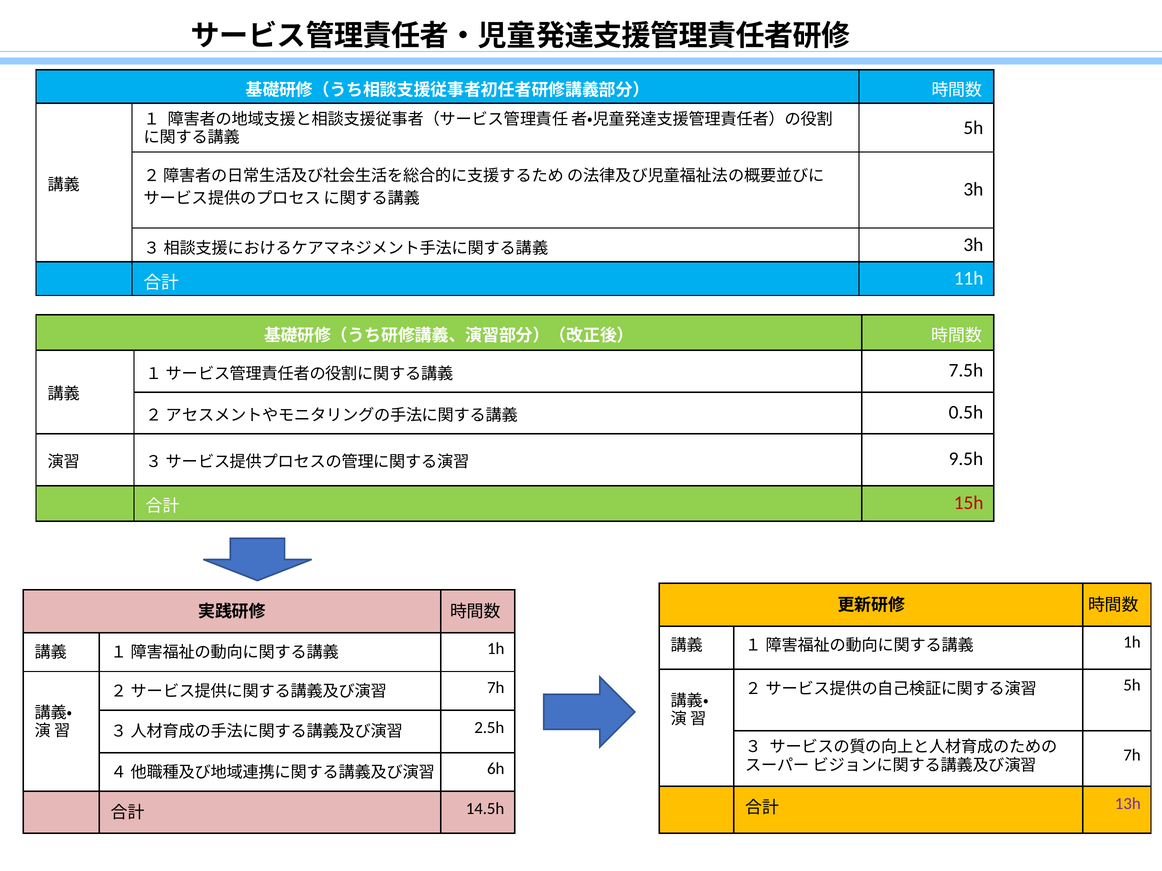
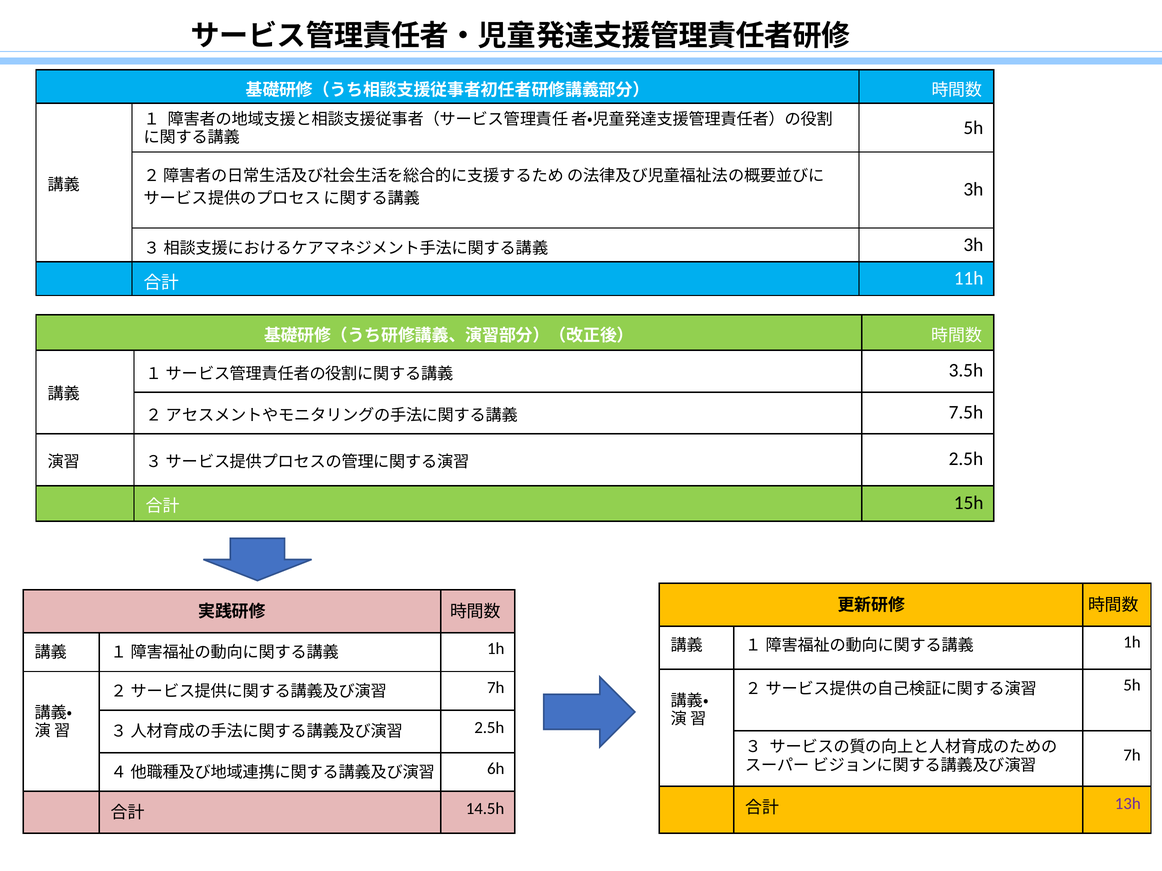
7.5h: 7.5h -> 3.5h (966, 370)
0.5h: 0.5h -> 7.5h (966, 413)
9.5h: 9.5h -> 2.5h (966, 459)
15h colour: red -> black (969, 503)
